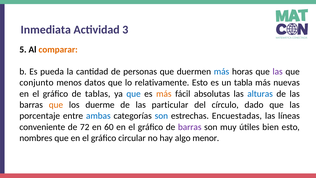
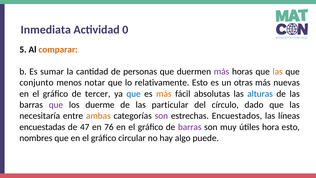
3: 3 -> 0 (125, 30)
pueda: pueda -> sumar (52, 72)
más colour: blue -> purple (222, 72)
las colour: purple -> orange (278, 72)
datos: datos -> notar (95, 83)
tabla: tabla -> otras (243, 83)
tablas: tablas -> tercer (98, 94)
que colour: orange -> purple (56, 105)
porcentaje: porcentaje -> necesitaría (40, 116)
ambas colour: blue -> orange (98, 116)
son colour: blue -> purple (161, 116)
Encuestadas: Encuestadas -> Encuestados (237, 116)
conveniente: conveniente -> encuestadas (42, 127)
72: 72 -> 47 (85, 127)
60: 60 -> 76 (109, 127)
bien: bien -> hora (271, 127)
menor: menor -> puede (206, 138)
